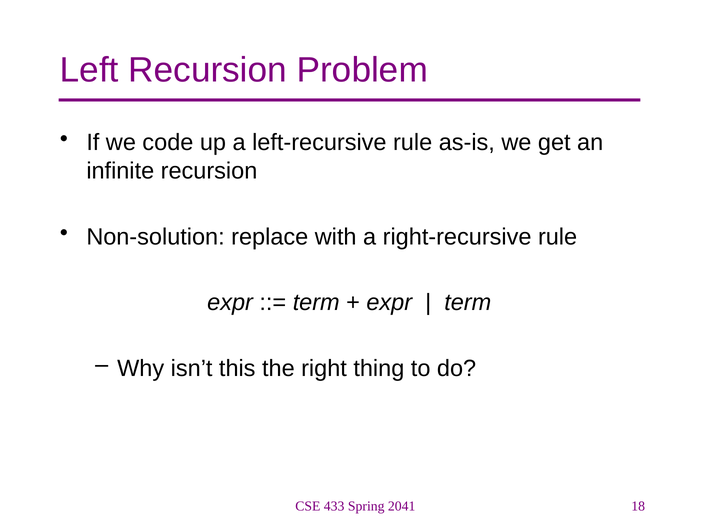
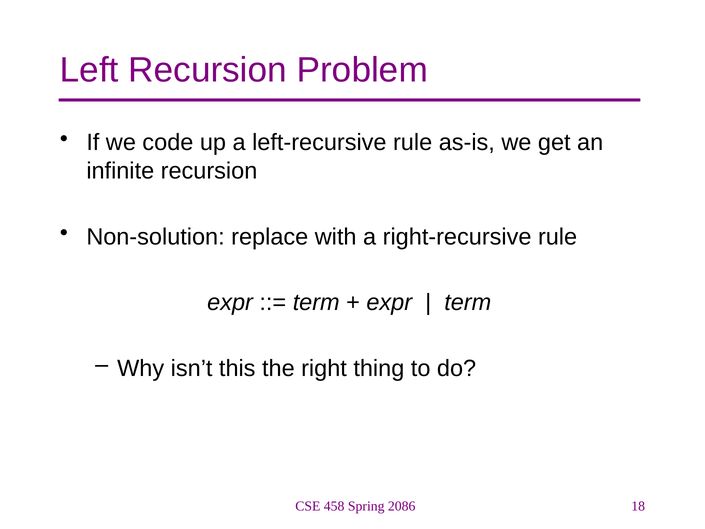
433: 433 -> 458 (334, 506)
2041: 2041 -> 2086 (402, 506)
